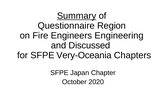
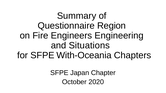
Summary underline: present -> none (77, 16)
Discussed: Discussed -> Situations (89, 46)
Very-Oceania: Very-Oceania -> With-Oceania (84, 55)
